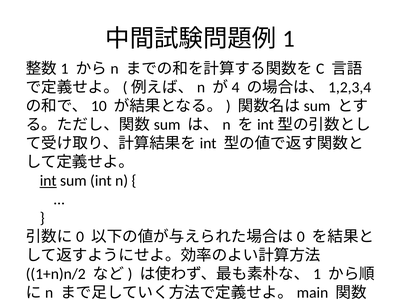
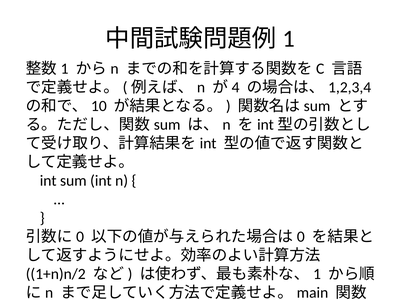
int underline: present -> none (48, 181)
